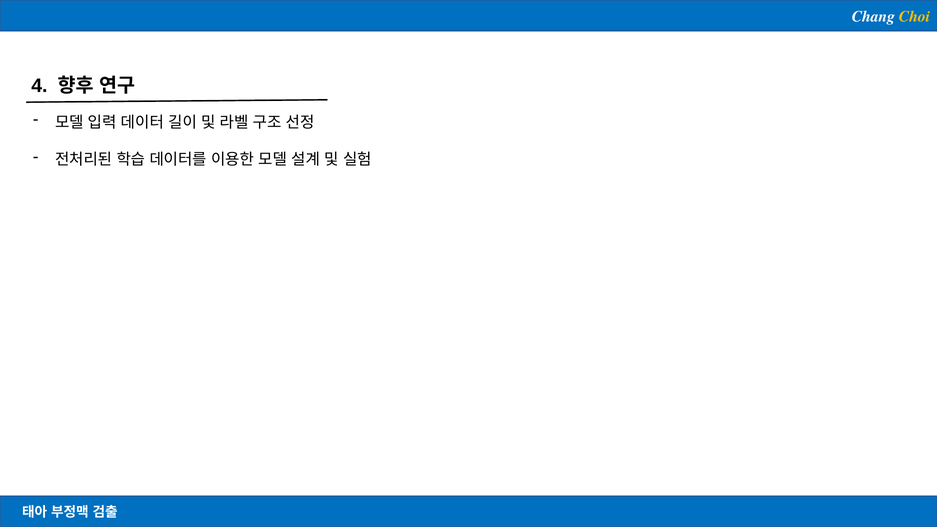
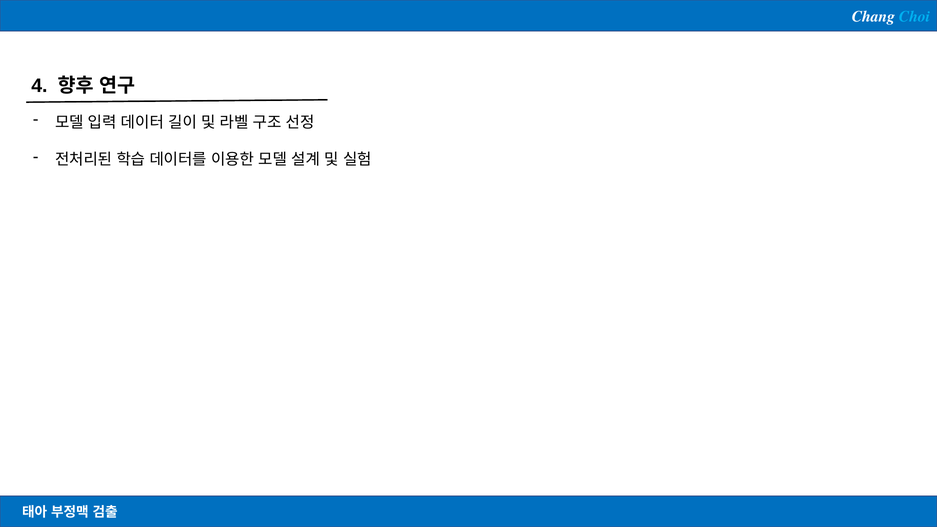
Choi colour: yellow -> light blue (914, 17)
